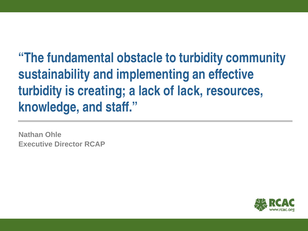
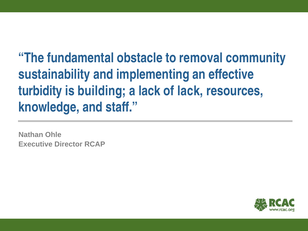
to turbidity: turbidity -> removal (201, 58)
creating: creating -> building (102, 91)
